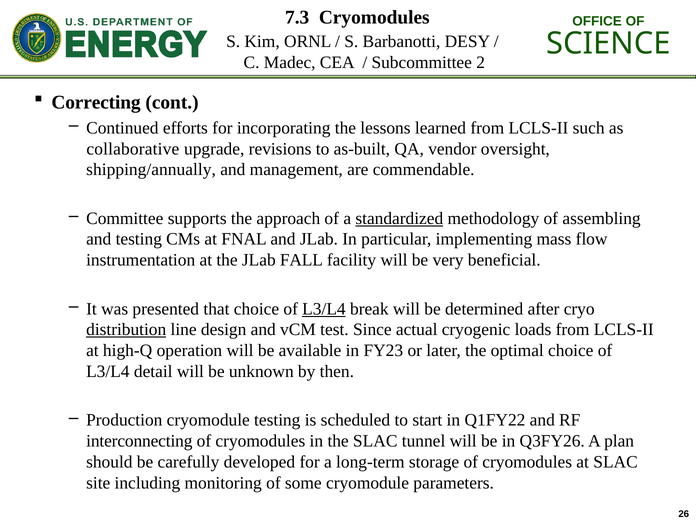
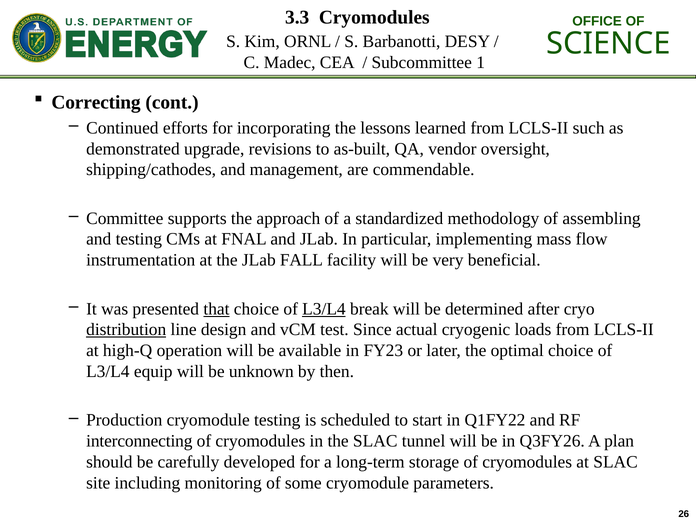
7.3: 7.3 -> 3.3 (297, 18)
2: 2 -> 1 (481, 63)
collaborative: collaborative -> demonstrated (133, 149)
shipping/annually: shipping/annually -> shipping/cathodes (151, 170)
standardized underline: present -> none (399, 218)
that underline: none -> present (216, 309)
detail: detail -> equip (153, 371)
